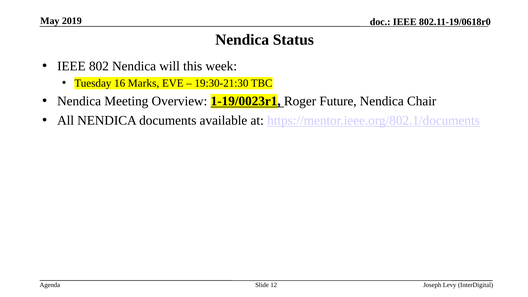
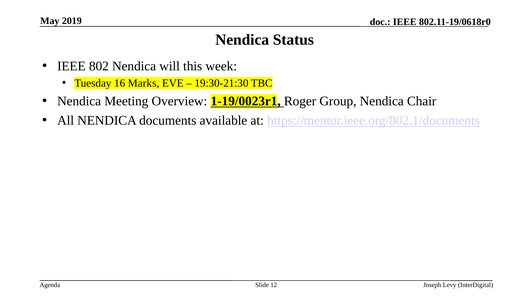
Future: Future -> Group (338, 101)
